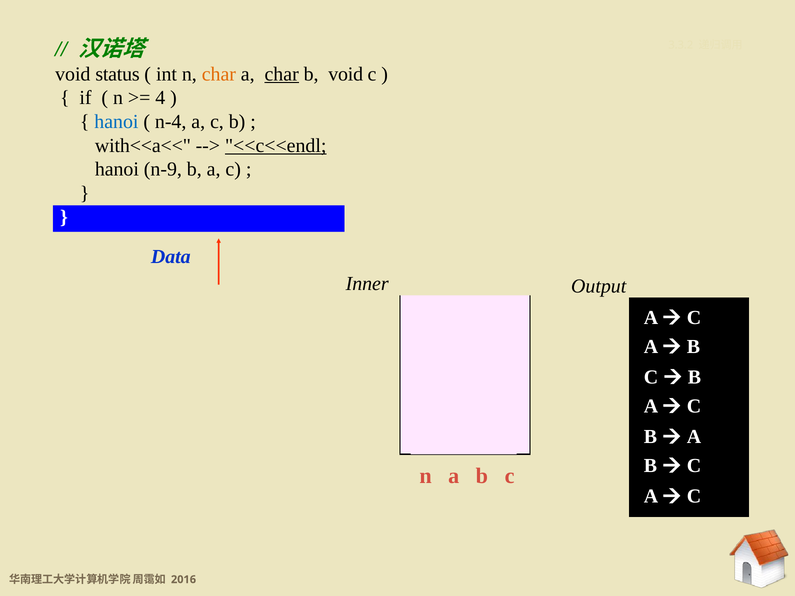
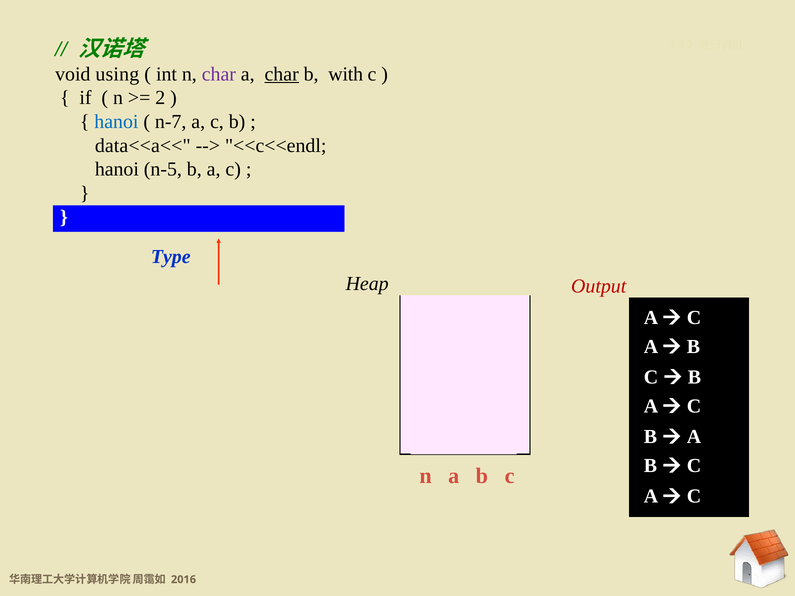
status: status -> using (117, 74)
char colour: orange -> purple (219, 74)
b void: void -> with (346, 74)
4: 4 -> 2 (160, 98)
n-4: n-4 -> n-7 (171, 122)
with<<a<<: with<<a<< -> data<<a<< (143, 146)
<<c<<endl underline: present -> none (276, 146)
n-9: n-9 -> n-5 (163, 169)
Data: Data -> Type (171, 257)
Inner: Inner -> Heap (367, 284)
Output colour: black -> red (599, 286)
